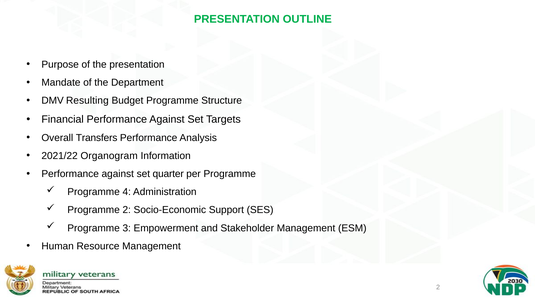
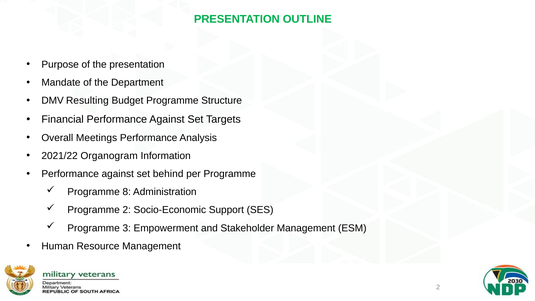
Transfers: Transfers -> Meetings (97, 138)
quarter: quarter -> behind (168, 174)
4: 4 -> 8 (127, 192)
